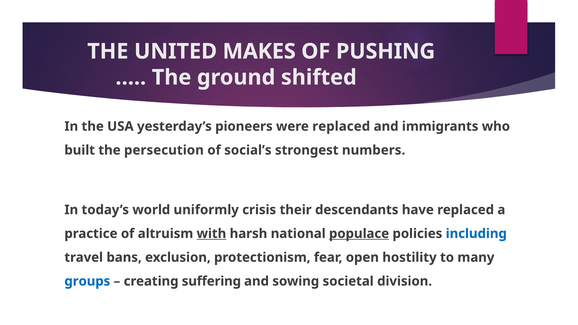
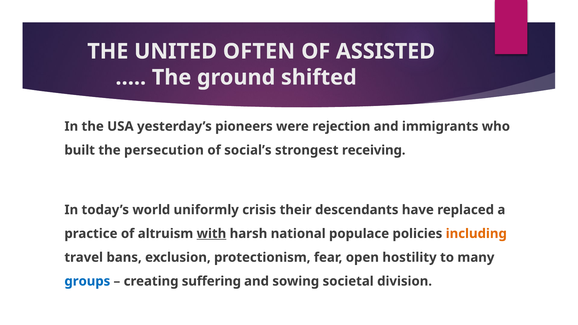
MAKES: MAKES -> OFTEN (259, 51)
PUSHING: PUSHING -> ASSISTED (386, 51)
were replaced: replaced -> rejection (341, 126)
numbers: numbers -> receiving (374, 150)
populace underline: present -> none (359, 234)
including colour: blue -> orange (476, 234)
